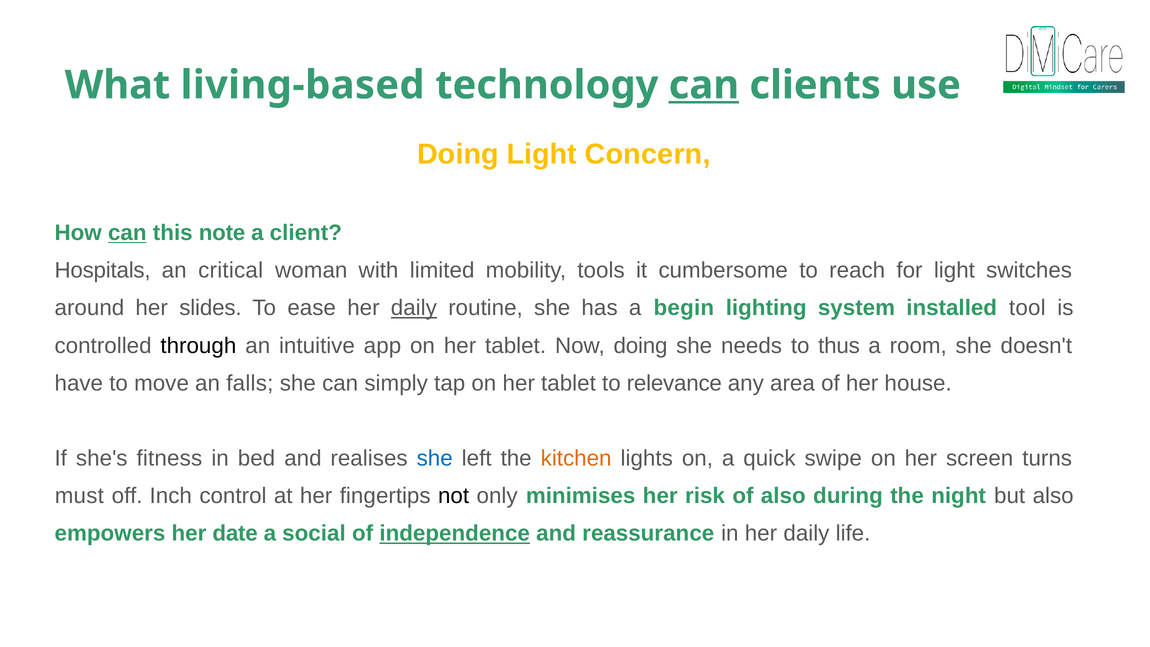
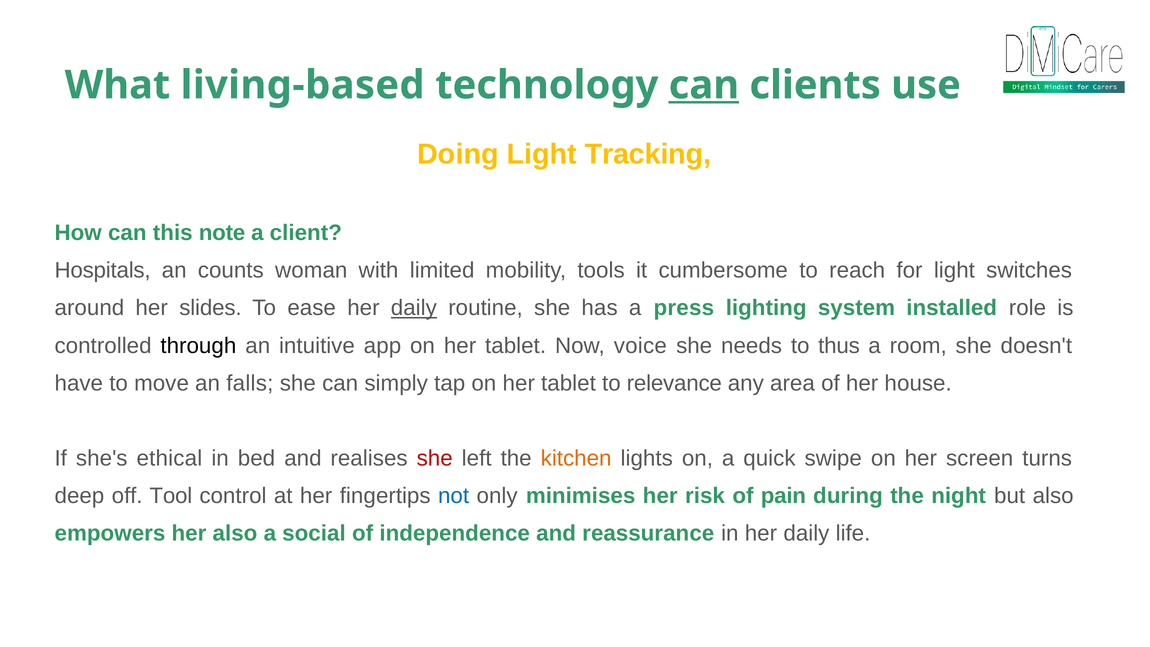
Concern: Concern -> Tracking (648, 154)
can underline: present -> none (127, 233)
critical: critical -> counts (231, 270)
begin: begin -> press (684, 308)
tool: tool -> role (1027, 308)
Now doing: doing -> voice (640, 346)
fitness: fitness -> ethical (169, 458)
she colour: blue -> red (435, 458)
must: must -> deep (79, 496)
Inch: Inch -> Tool (171, 496)
not colour: black -> blue (454, 496)
of also: also -> pain (783, 496)
her date: date -> also (235, 533)
independence underline: present -> none (455, 533)
